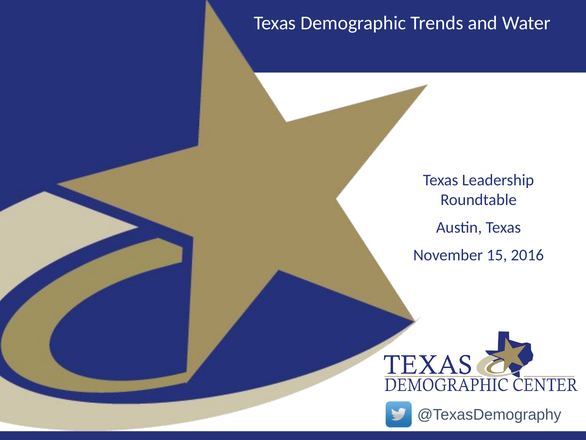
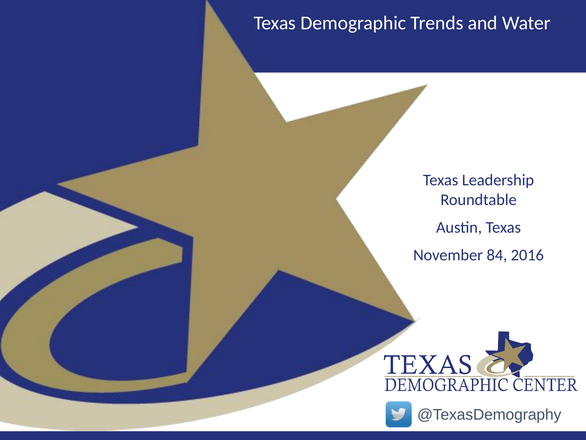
15: 15 -> 84 (497, 255)
